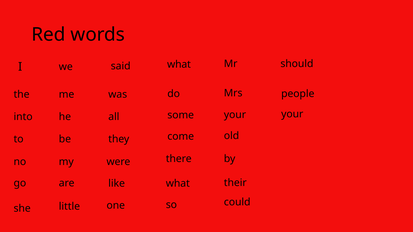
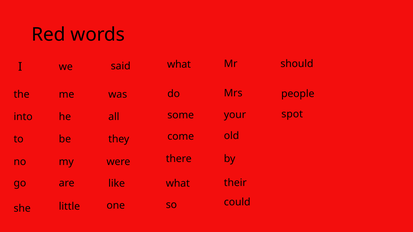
your: your -> spot (292, 114)
